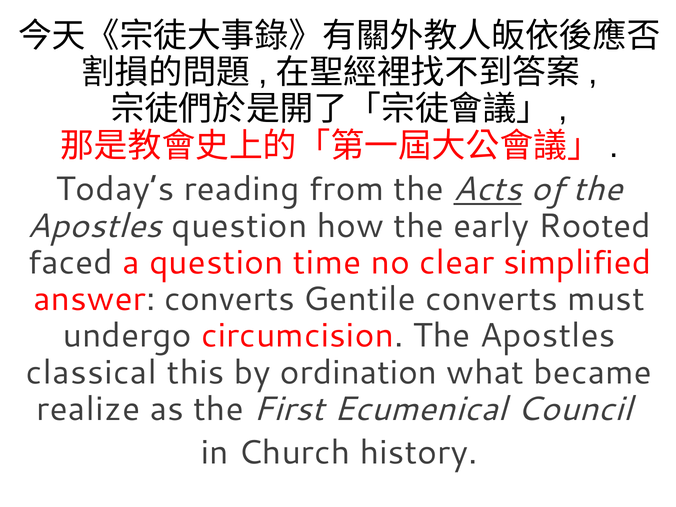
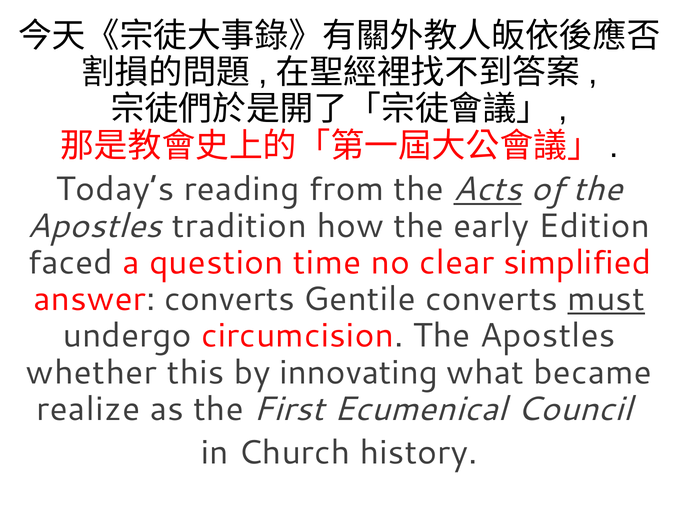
Apostles question: question -> tradition (239, 226)
Rooted: Rooted -> Edition (594, 226)
must underline: none -> present (606, 299)
classical: classical -> whether (92, 372)
ordination: ordination -> innovating (359, 372)
